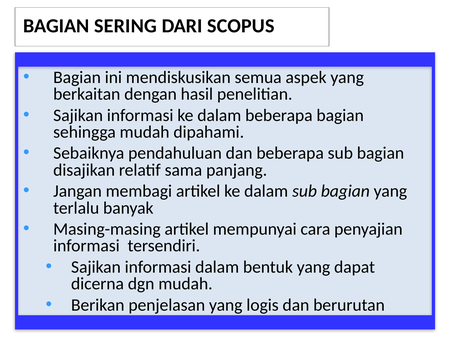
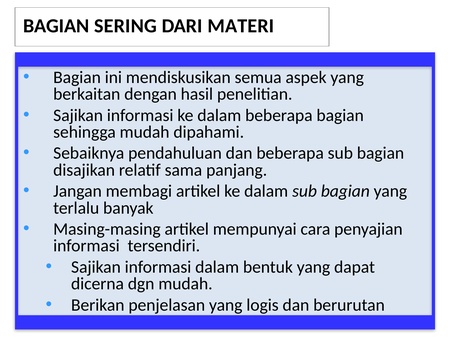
SCOPUS: SCOPUS -> MATERI (241, 26)
